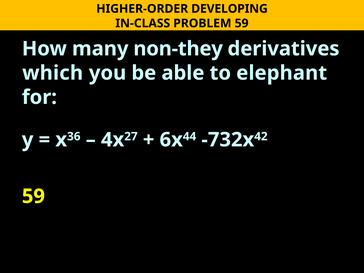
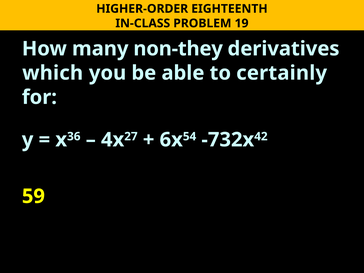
DEVELOPING: DEVELOPING -> EIGHTEENTH (229, 9)
PROBLEM 59: 59 -> 19 (242, 23)
elephant: elephant -> certainly (282, 73)
44: 44 -> 54 (190, 136)
